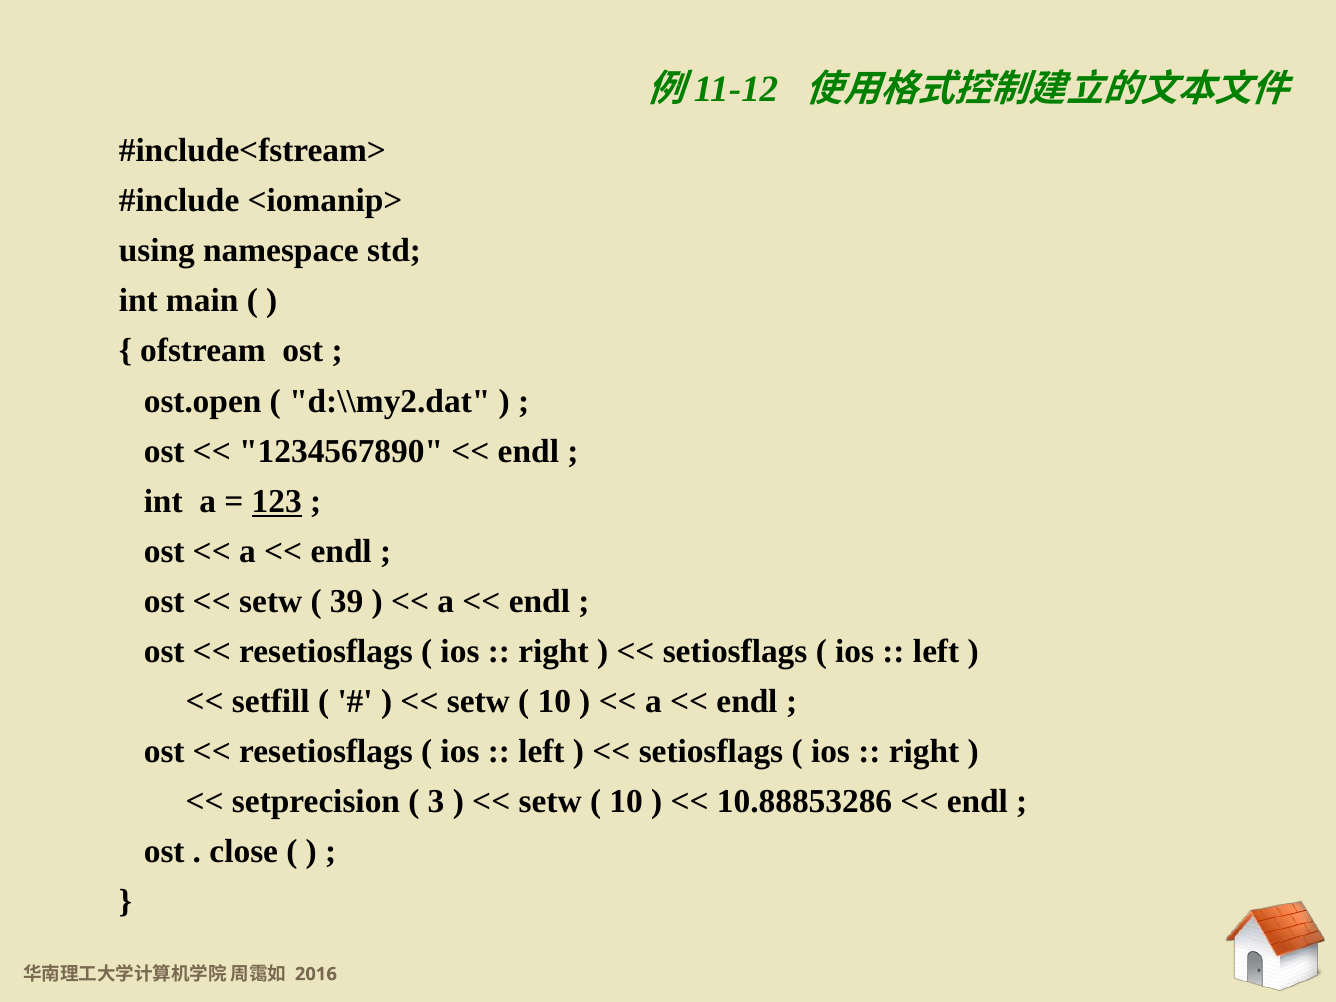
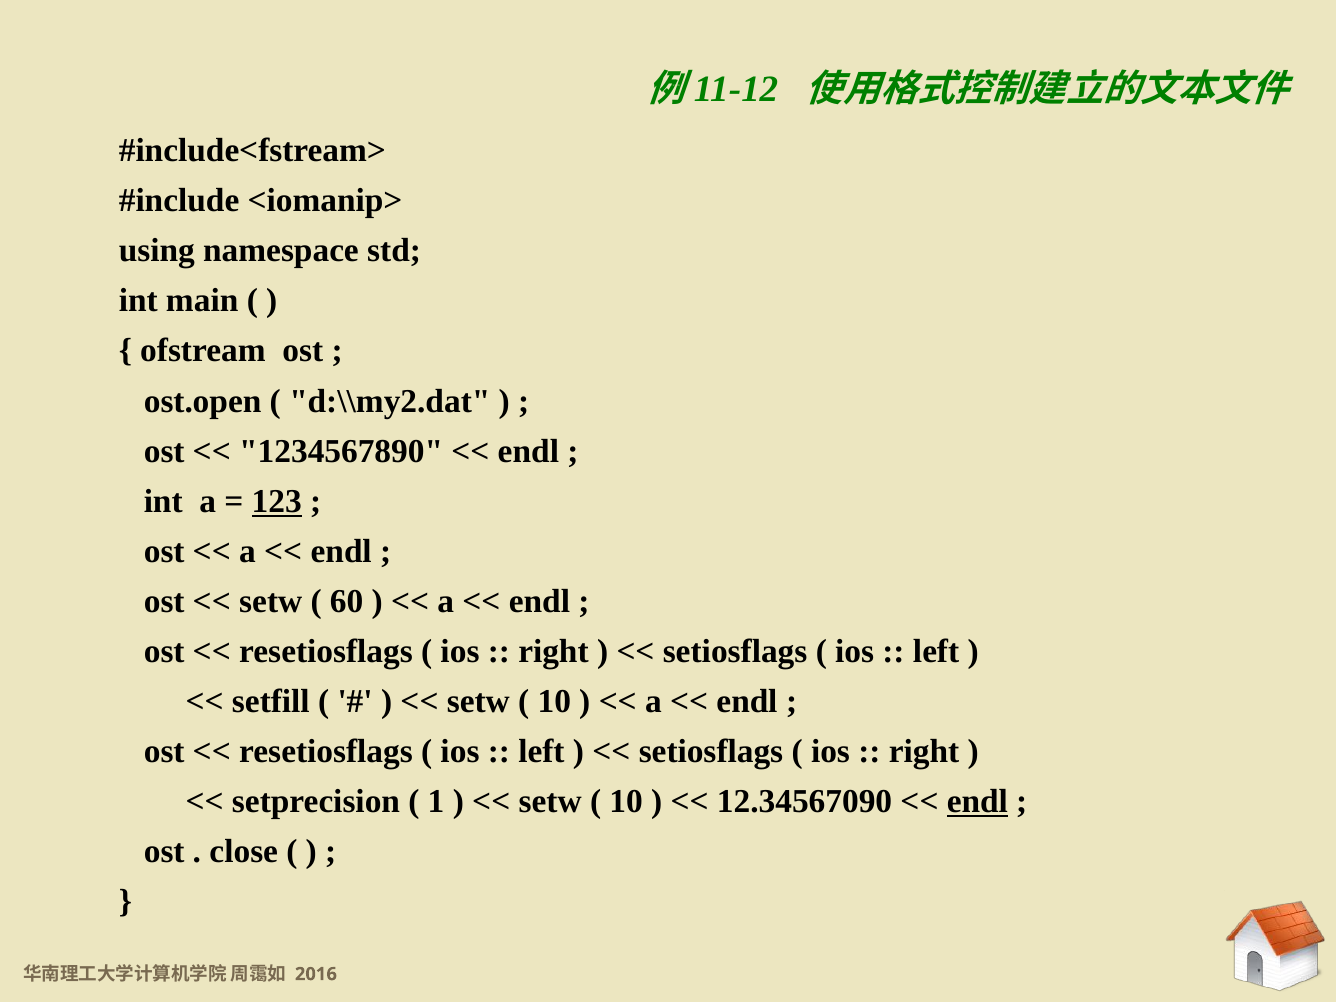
39: 39 -> 60 (347, 601)
3: 3 -> 1 (436, 802)
10.88853286: 10.88853286 -> 12.34567090 (805, 802)
endl underline: none -> present (977, 802)
